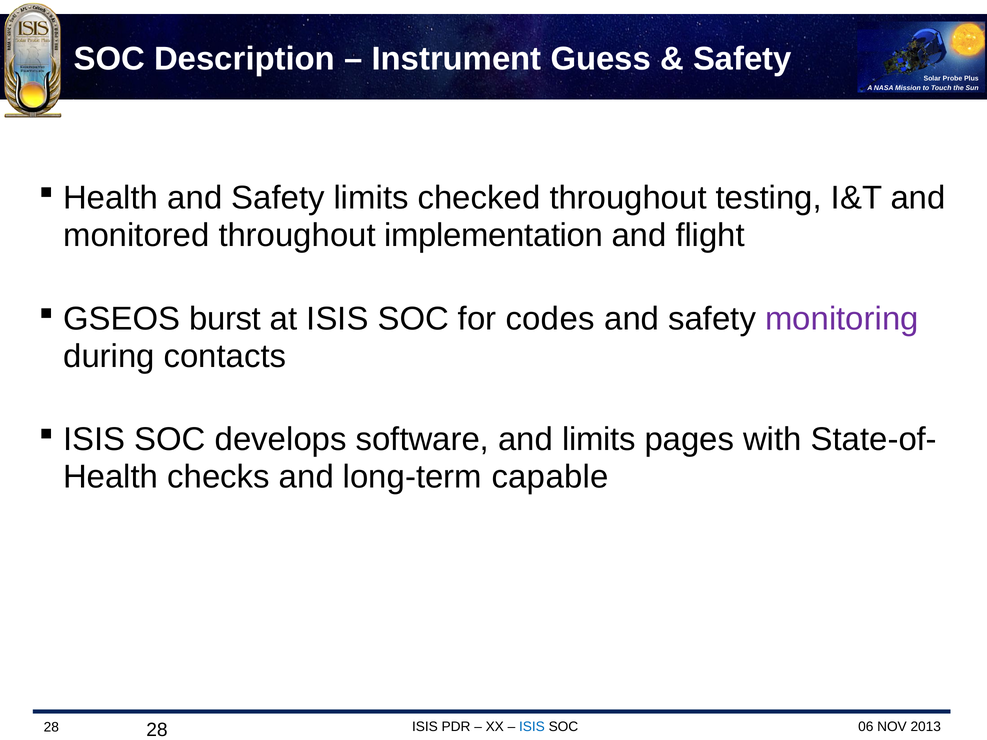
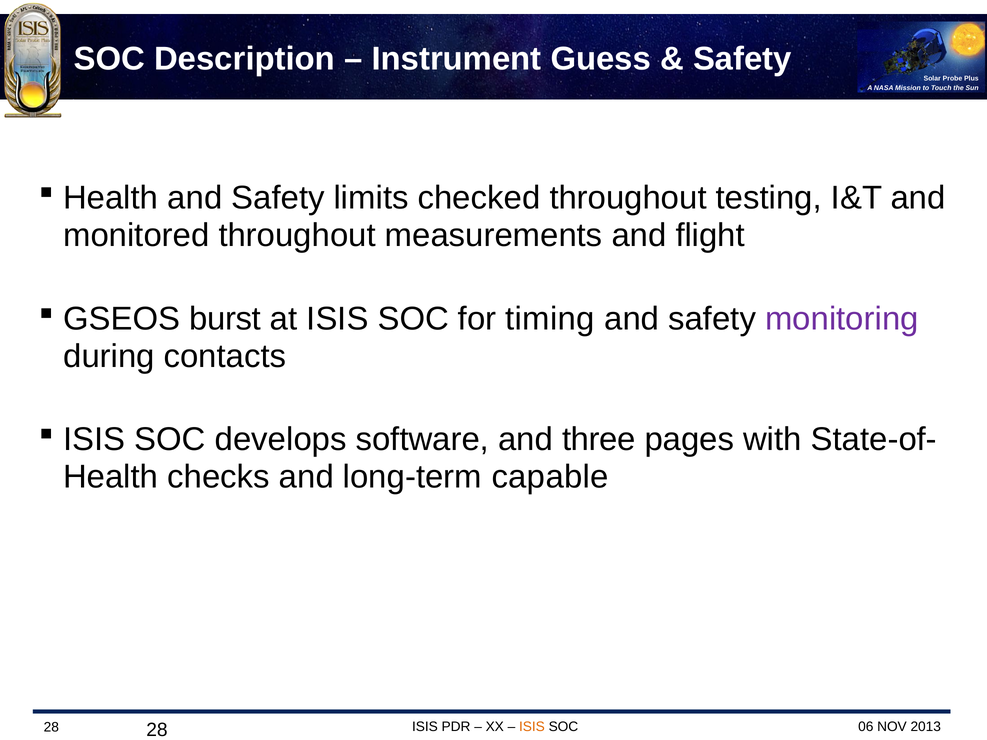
implementation: implementation -> measurements (494, 236)
codes: codes -> timing (550, 319)
and limits: limits -> three (599, 440)
ISIS colour: blue -> orange (532, 727)
